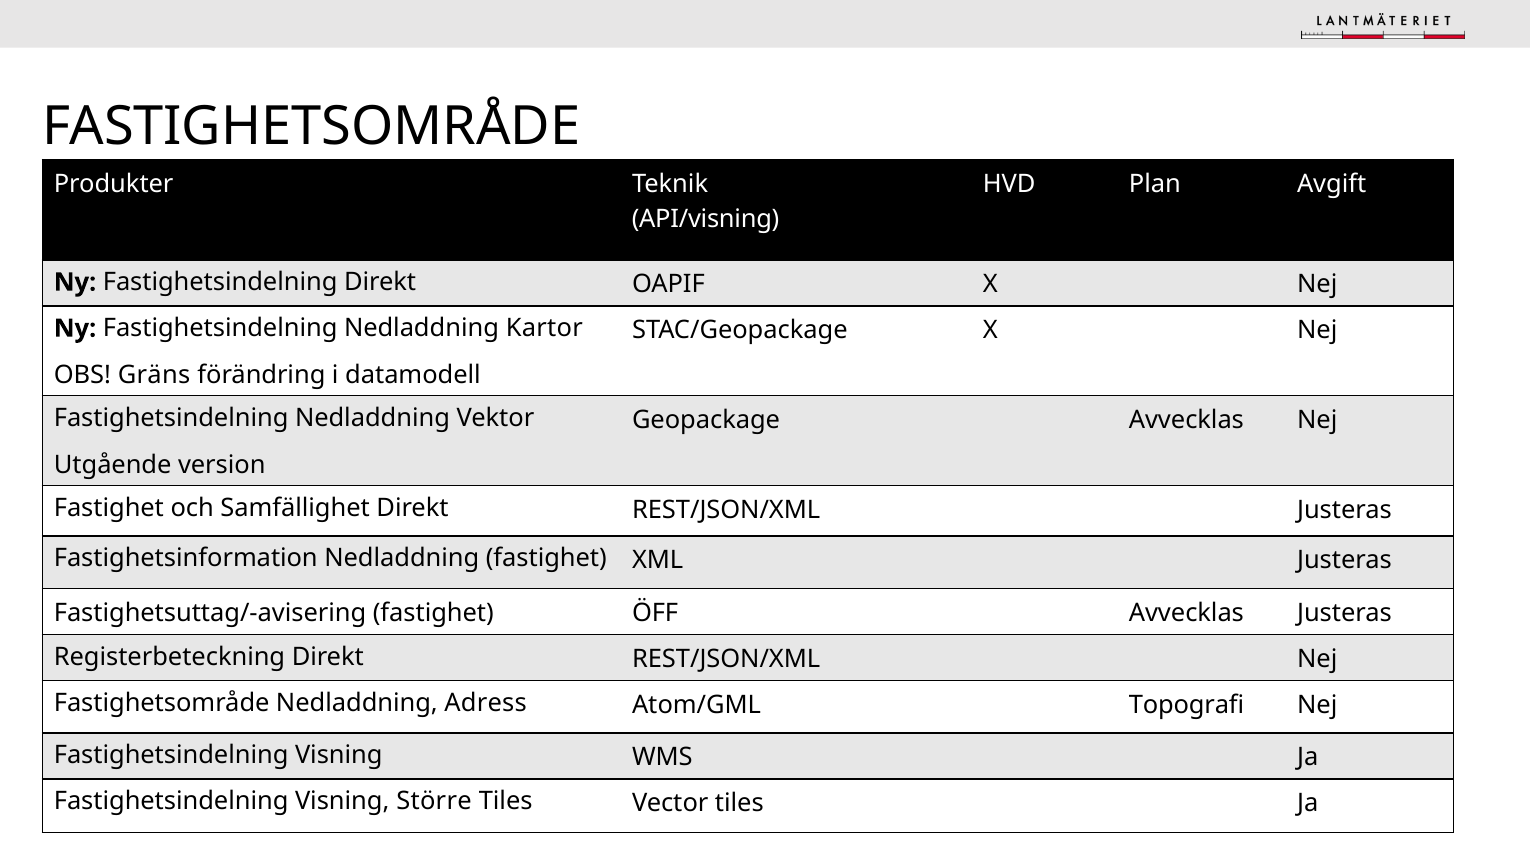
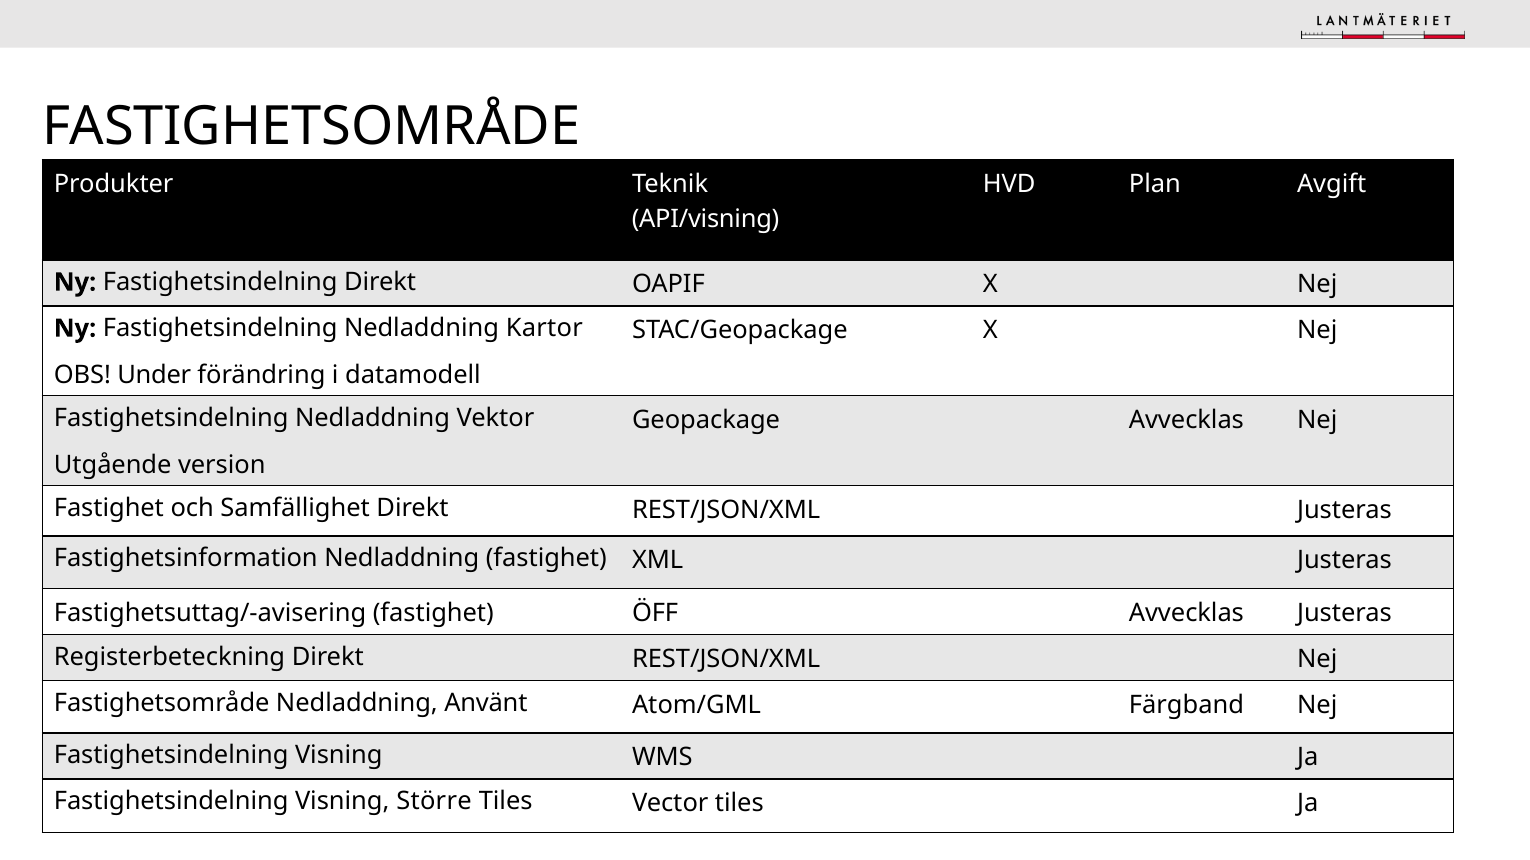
Gräns: Gräns -> Under (154, 376)
Adress: Adress -> Använt (486, 703)
Topografi: Topografi -> Färgband (1186, 705)
